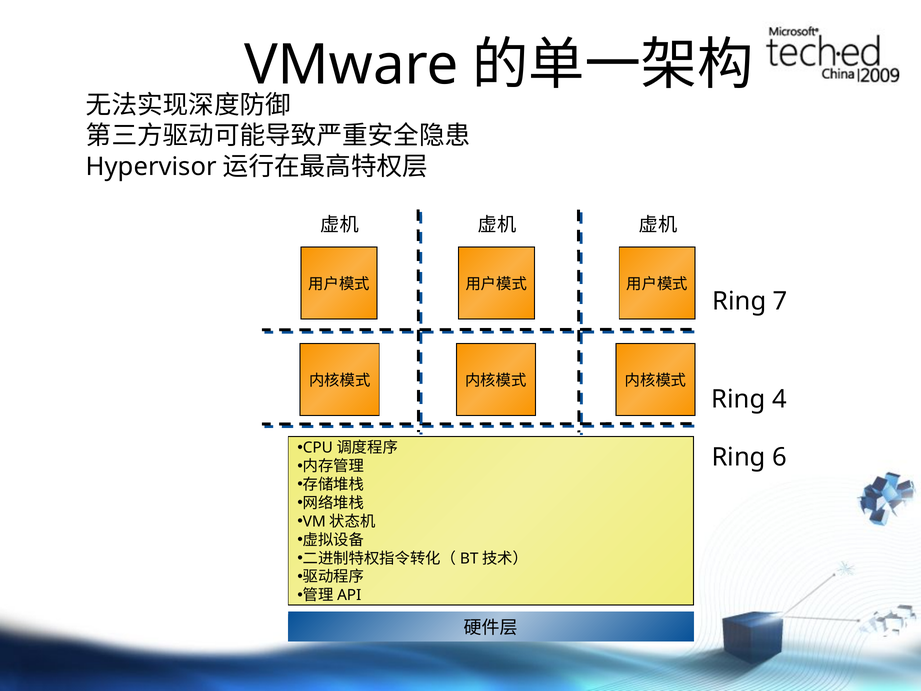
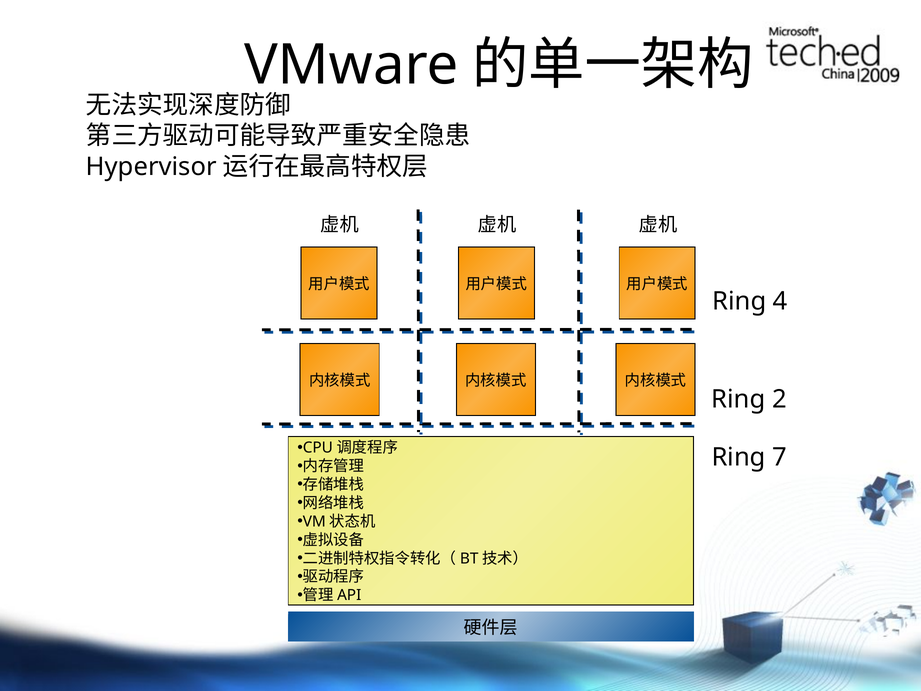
7: 7 -> 4 (780, 301)
4: 4 -> 2 (779, 399)
6: 6 -> 7 (780, 457)
